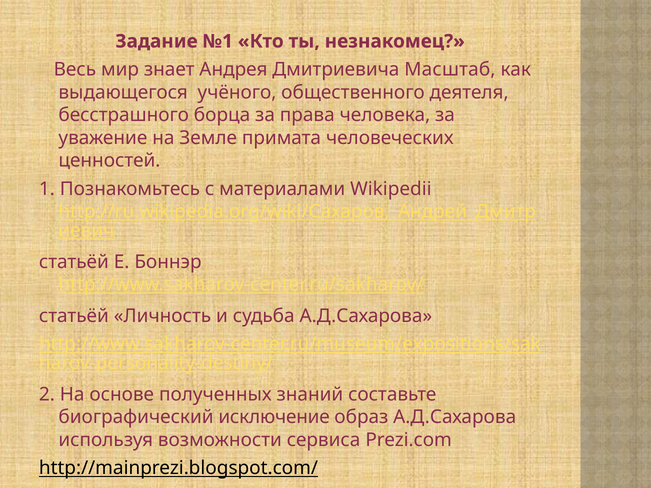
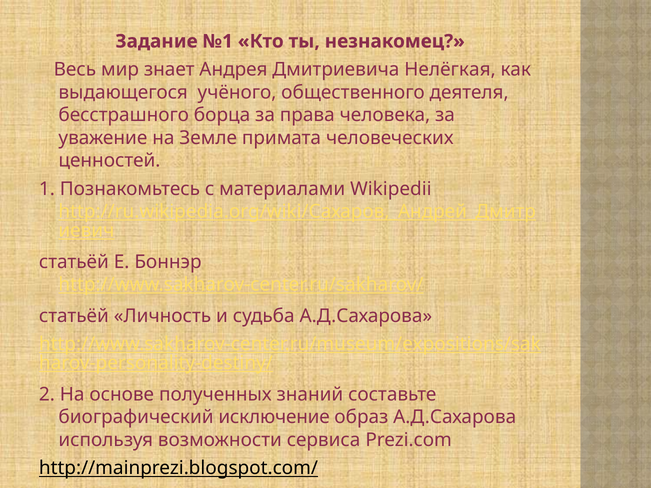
Масштаб: Масштаб -> Нелёгкая (450, 70)
